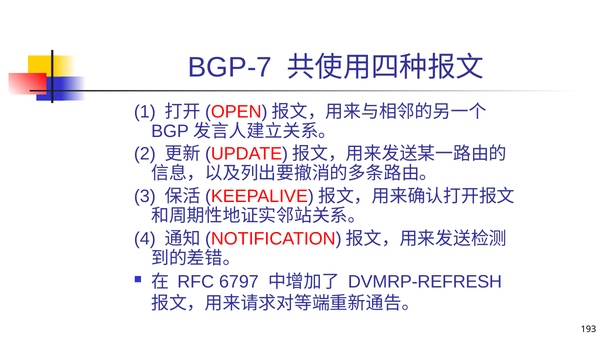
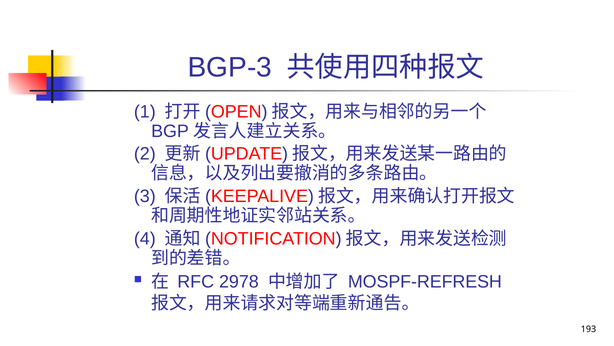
BGP-7: BGP-7 -> BGP-3 (230, 67)
6797: 6797 -> 2978 (239, 281)
DVMRP-REFRESH: DVMRP-REFRESH -> MOSPF-REFRESH (425, 281)
